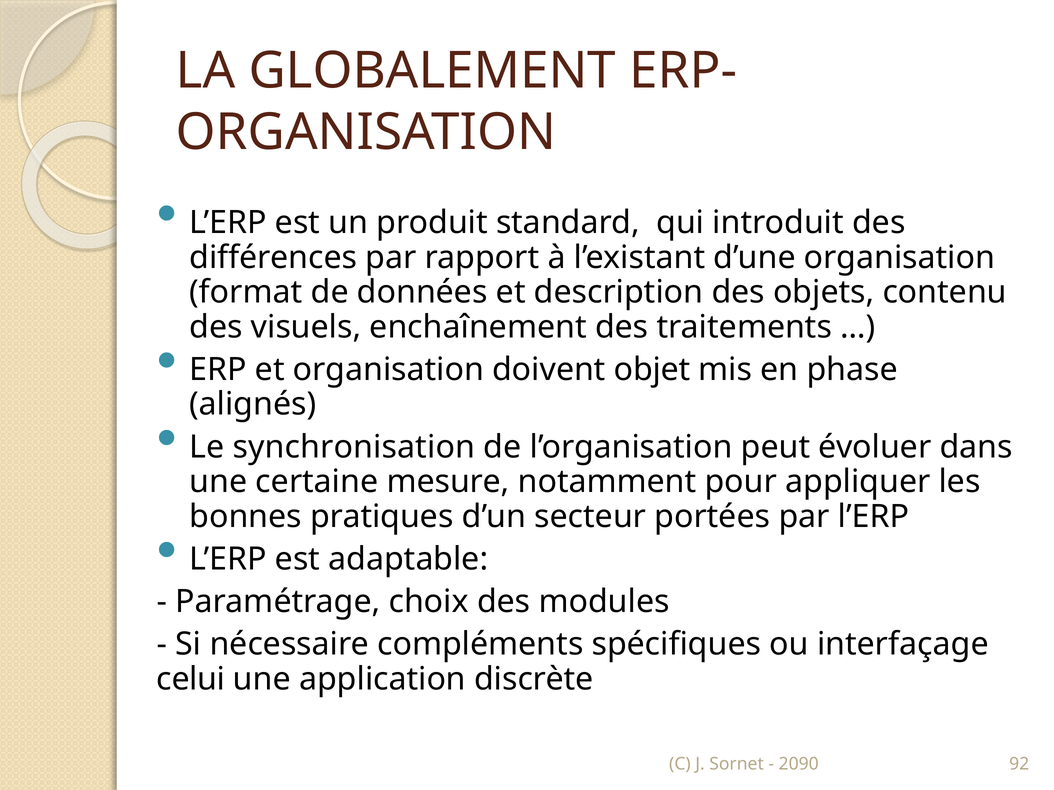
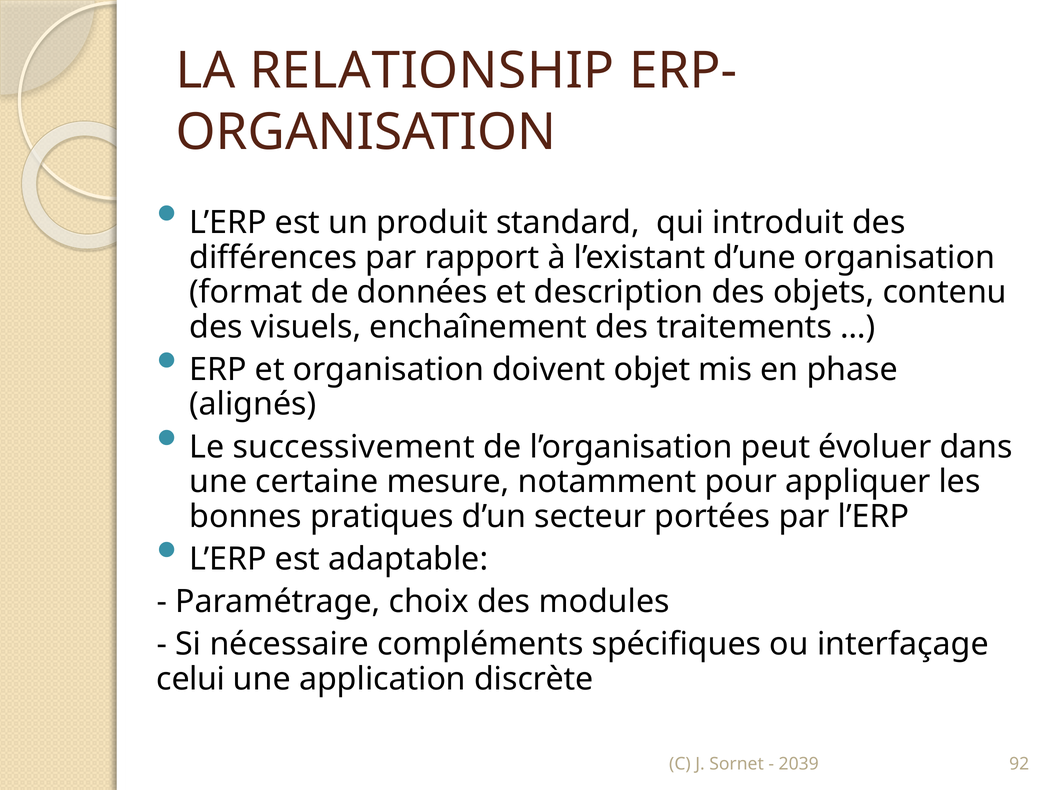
GLOBALEMENT: GLOBALEMENT -> RELATIONSHIP (432, 71)
synchronisation: synchronisation -> successivement (354, 447)
2090: 2090 -> 2039 (799, 764)
